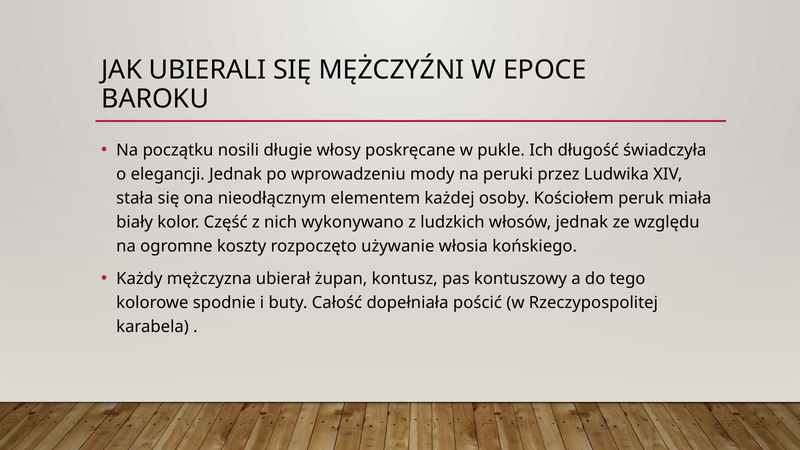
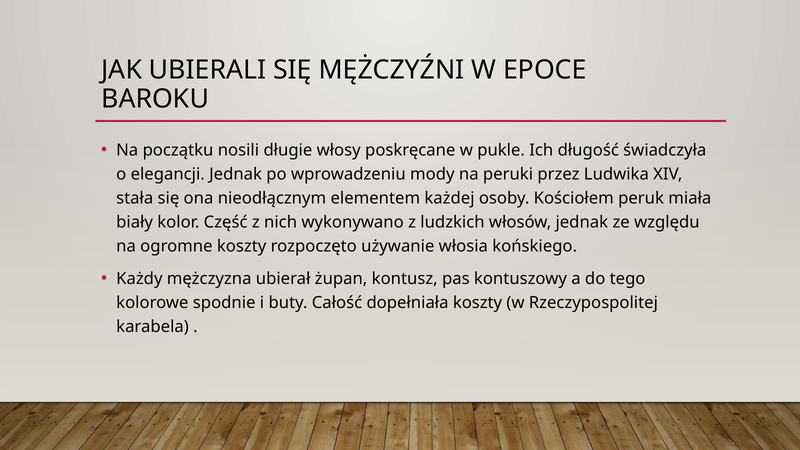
dopełniała pościć: pościć -> koszty (478, 303)
